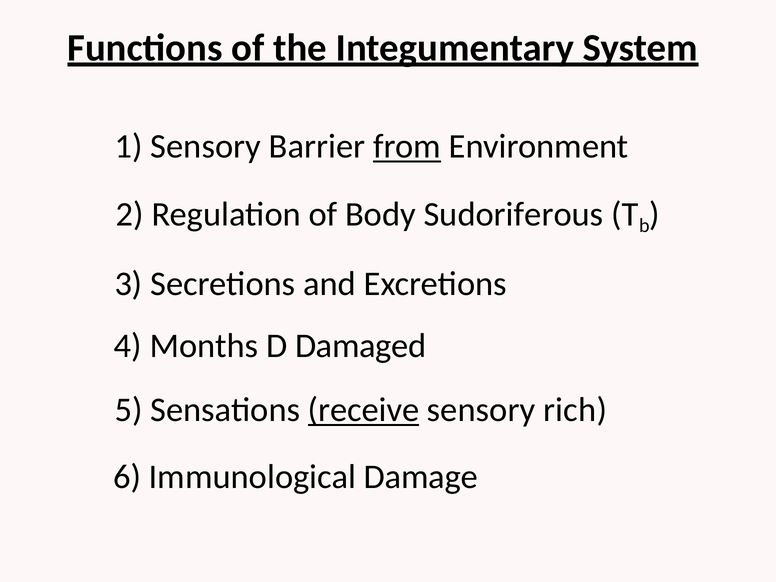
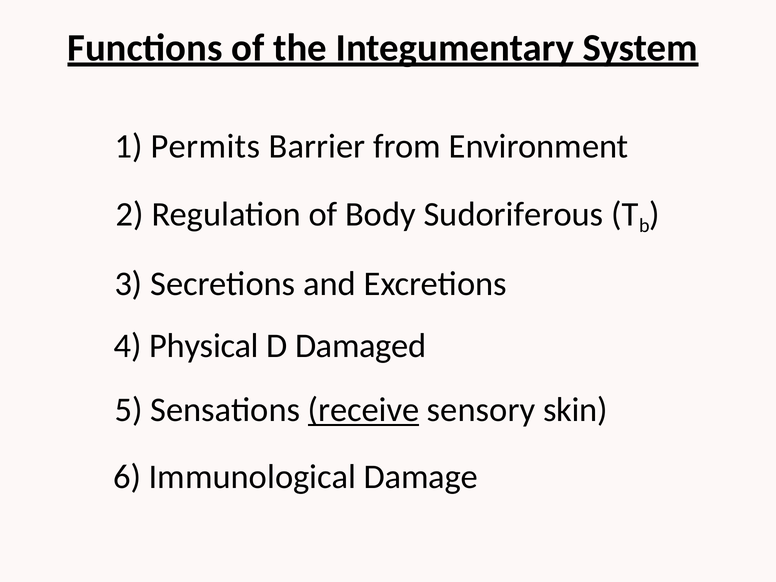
1 Sensory: Sensory -> Permits (206, 147)
from underline: present -> none (407, 147)
Months: Months -> Physical (204, 346)
rich: rich -> skin (575, 410)
